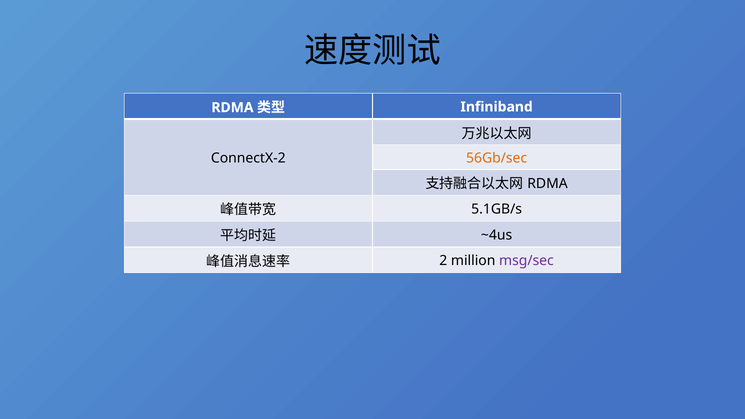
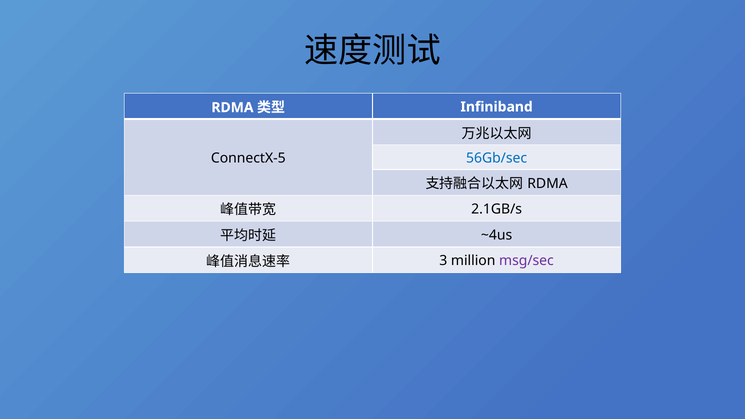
ConnectX-2: ConnectX-2 -> ConnectX-5 (248, 158)
56Gb/sec colour: orange -> blue (497, 158)
5.1GB/s: 5.1GB/s -> 2.1GB/s (497, 209)
2: 2 -> 3 (443, 261)
